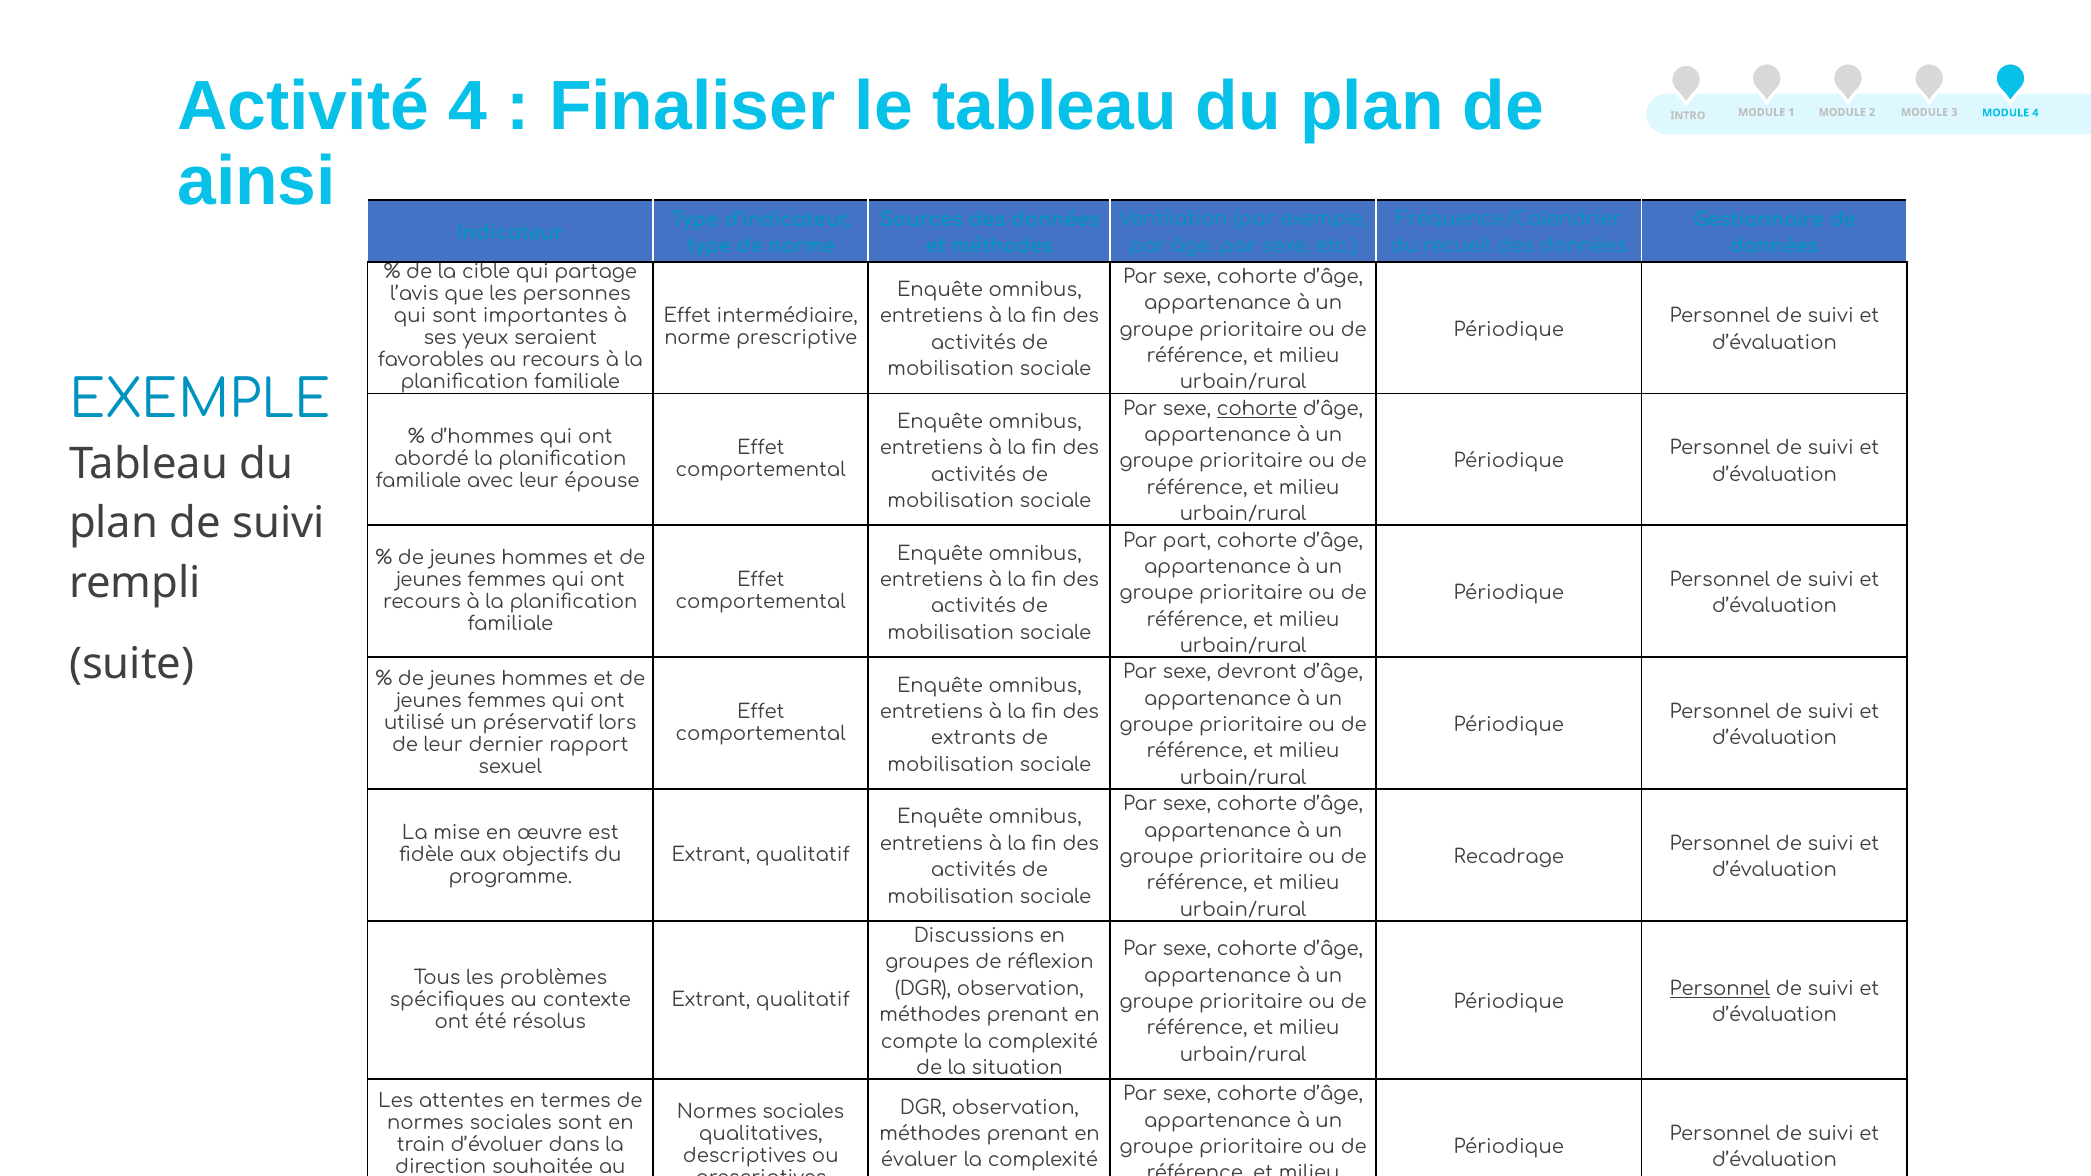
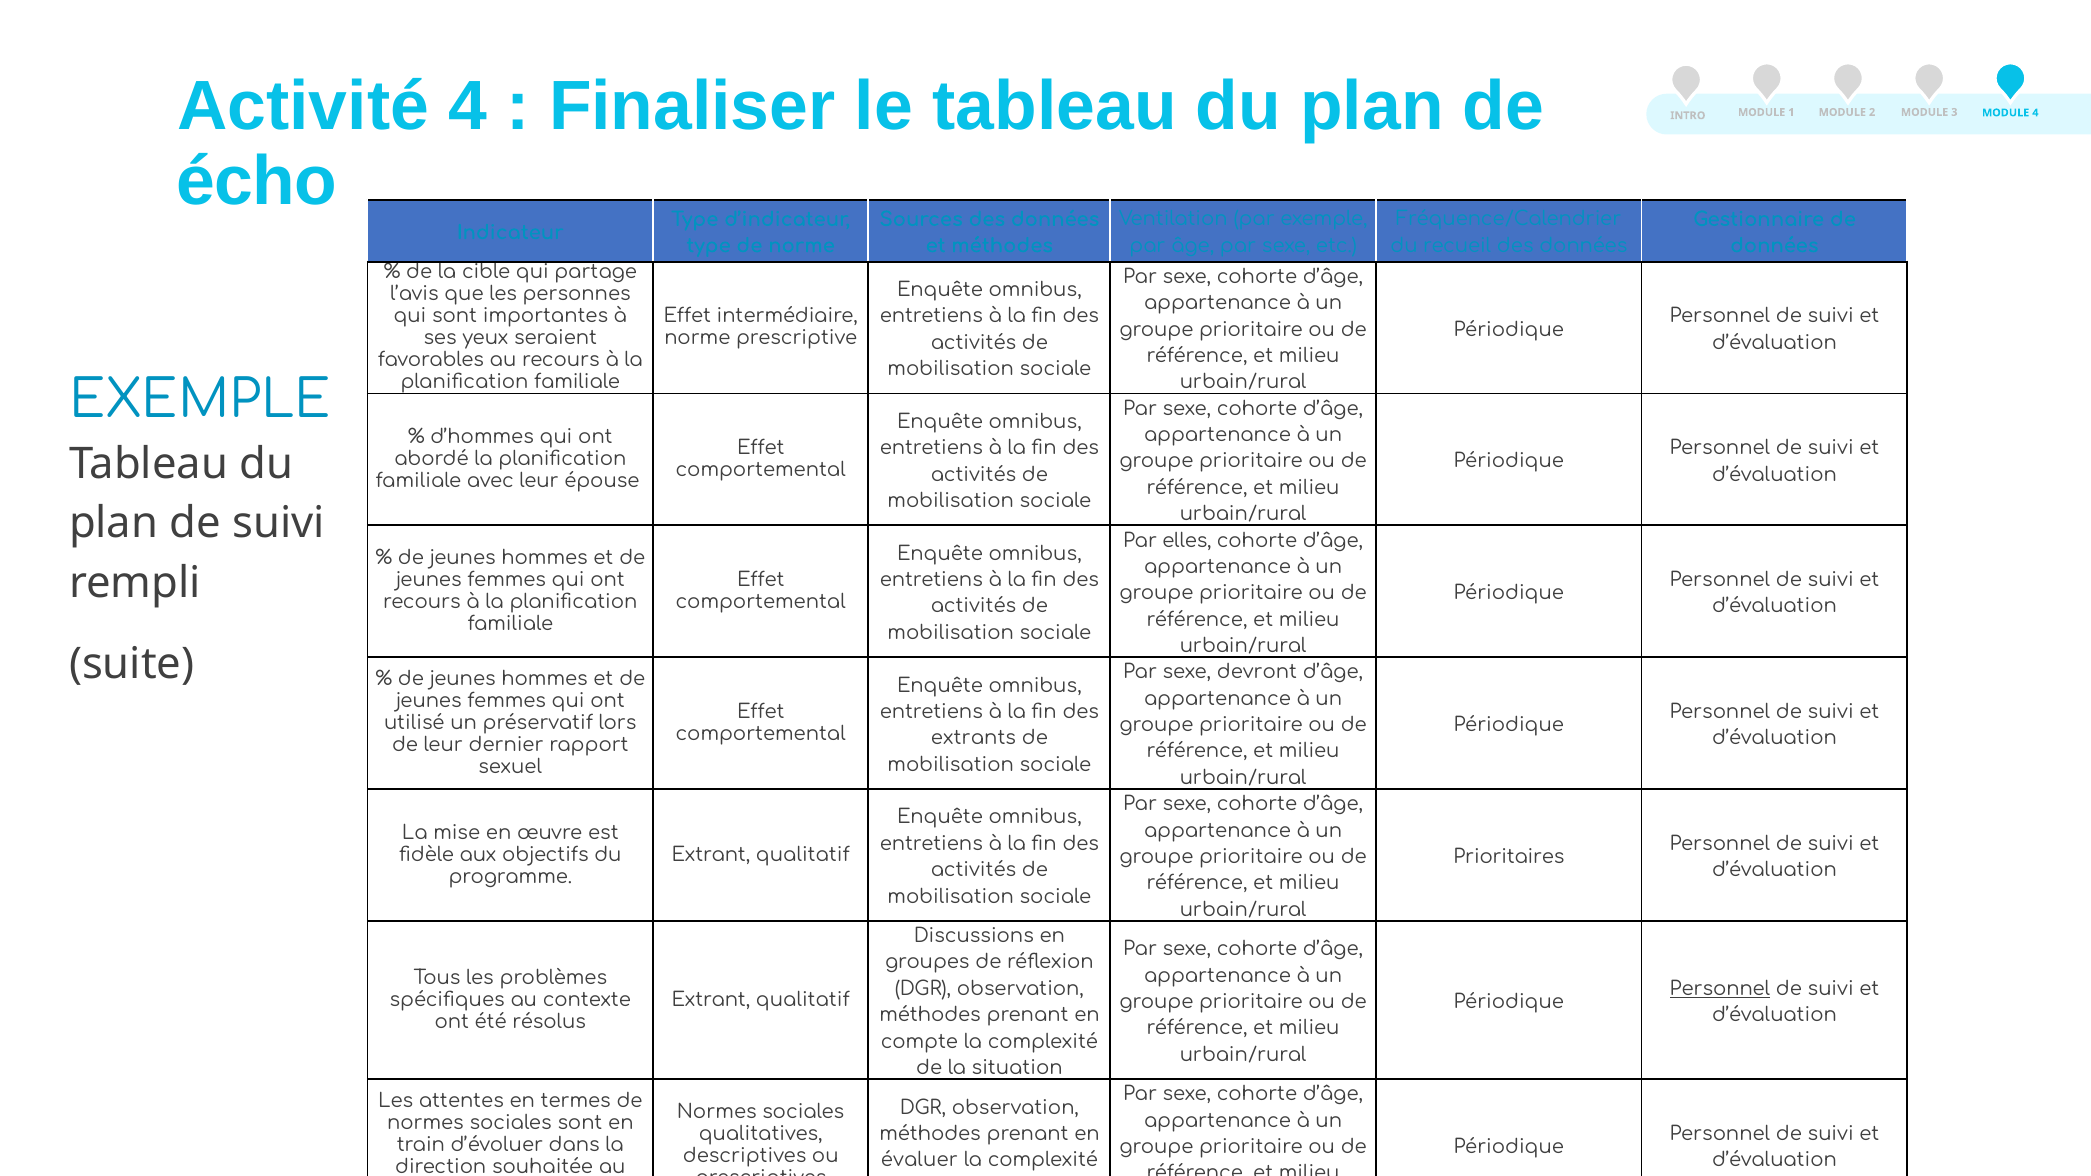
ainsi: ainsi -> écho (257, 182)
cohorte underline: present -> none (1257, 409)
part: part -> elles (1187, 541)
Recadrage: Recadrage -> Prioritaires (1509, 857)
